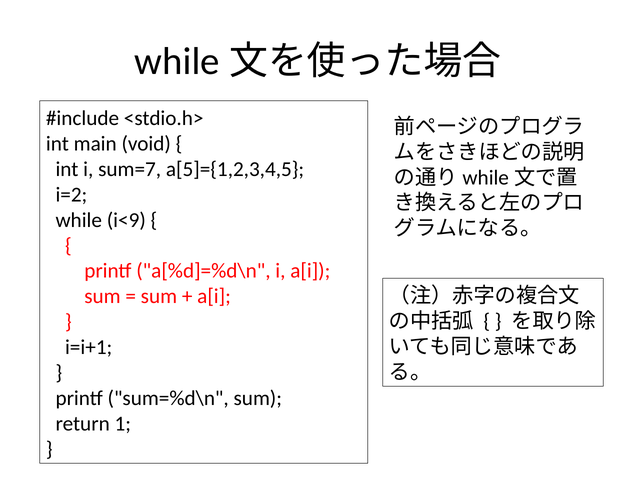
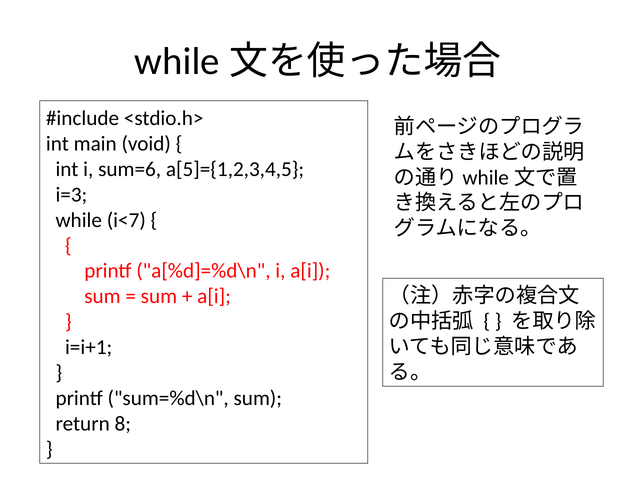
sum=7: sum=7 -> sum=6 (130, 169)
i=2: i=2 -> i=3 (71, 195)
i<9: i<9 -> i<7 (126, 220)
1: 1 -> 8 (123, 424)
